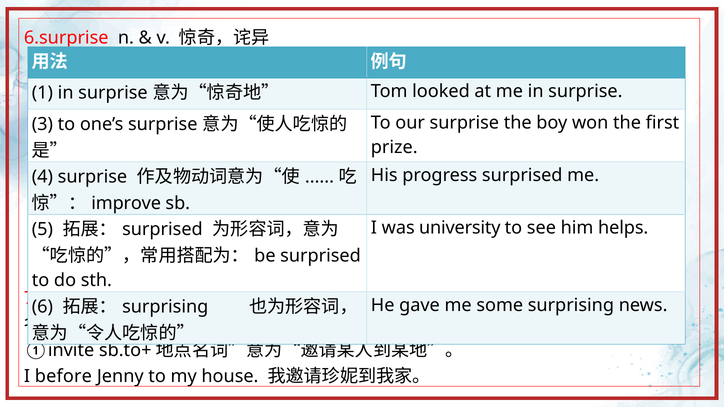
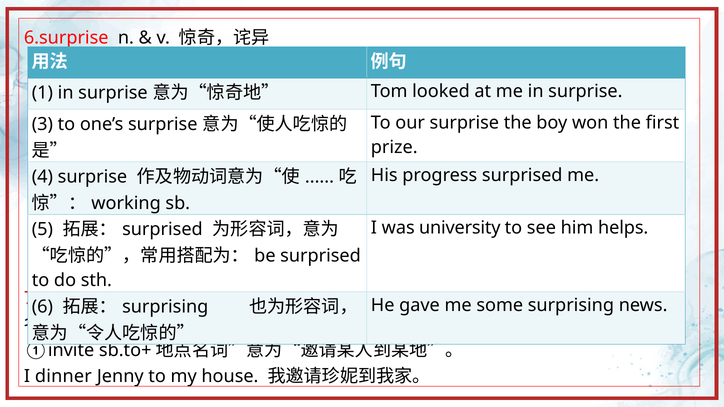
improve: improve -> working (126, 203)
before: before -> dinner (63, 376)
